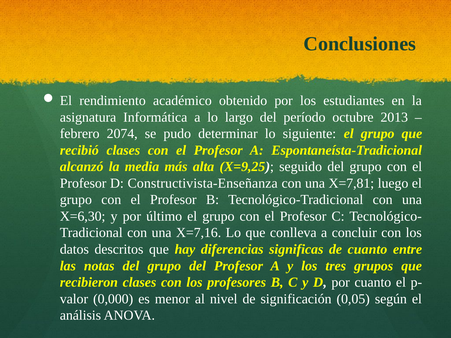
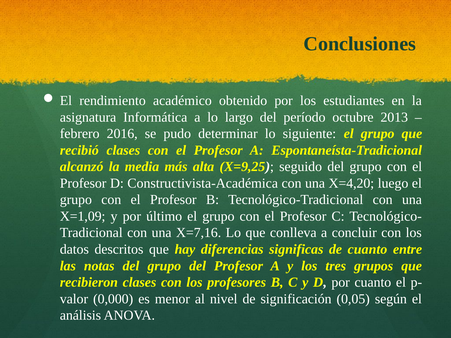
2074: 2074 -> 2016 (122, 134)
Constructivista-Enseñanza: Constructivista-Enseñanza -> Constructivista-Académica (203, 183)
X=7,81: X=7,81 -> X=4,20 (351, 183)
X=6,30: X=6,30 -> X=1,09 (83, 216)
